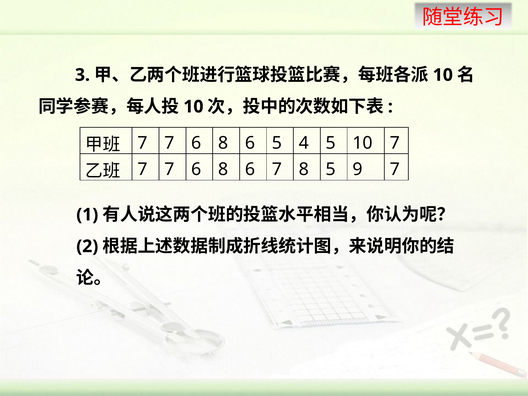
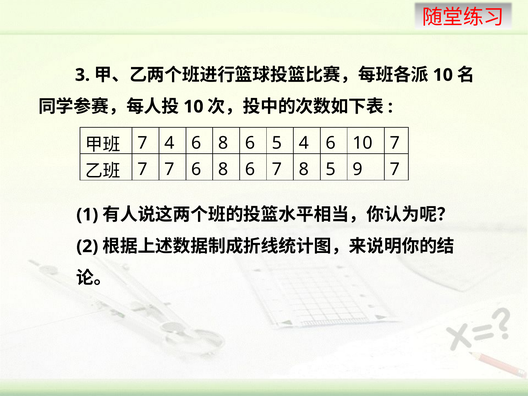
7: 7 -> 4 (169, 143)
5 4 5: 5 -> 6 (331, 143)
